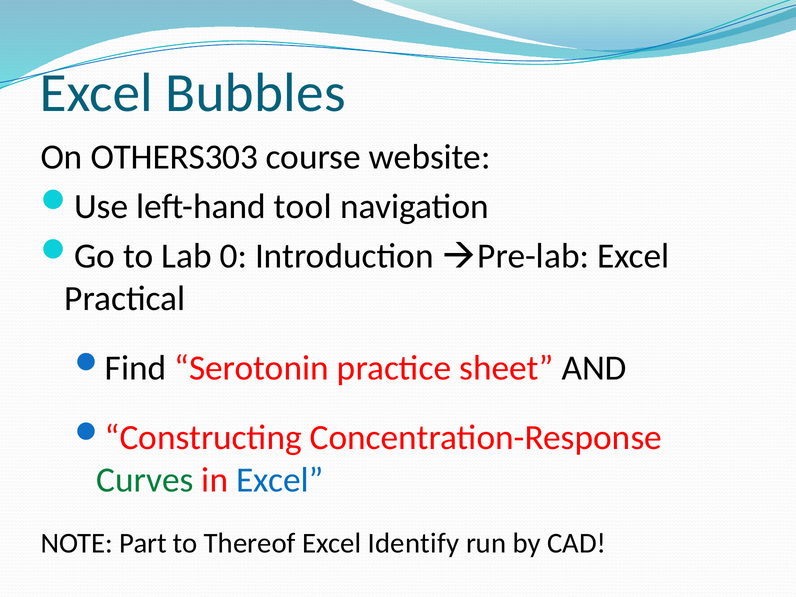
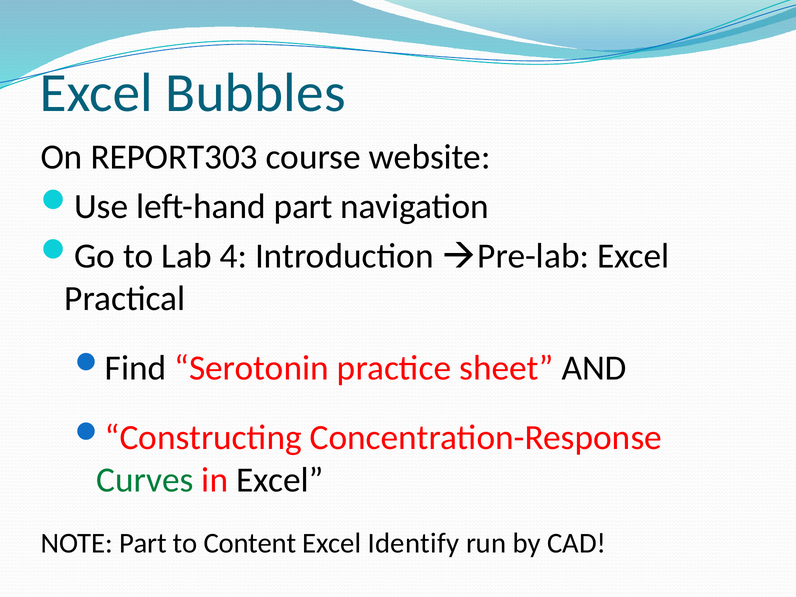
OTHERS303: OTHERS303 -> REPORT303 (174, 157)
left-hand tool: tool -> part (303, 206)
0: 0 -> 4 (233, 256)
Excel colour: blue -> black (280, 480)
Thereof: Thereof -> Content (250, 543)
